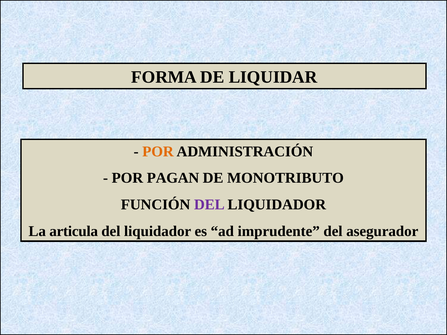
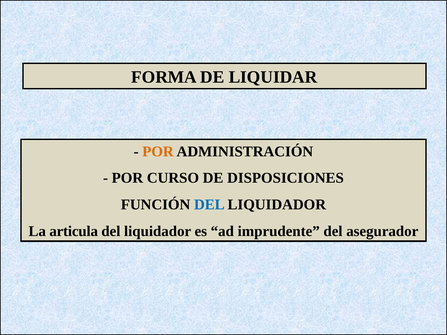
PAGAN: PAGAN -> CURSO (173, 178)
MONOTRIBUTO: MONOTRIBUTO -> DISPOSICIONES (285, 178)
DEL colour: purple -> blue (209, 205)
